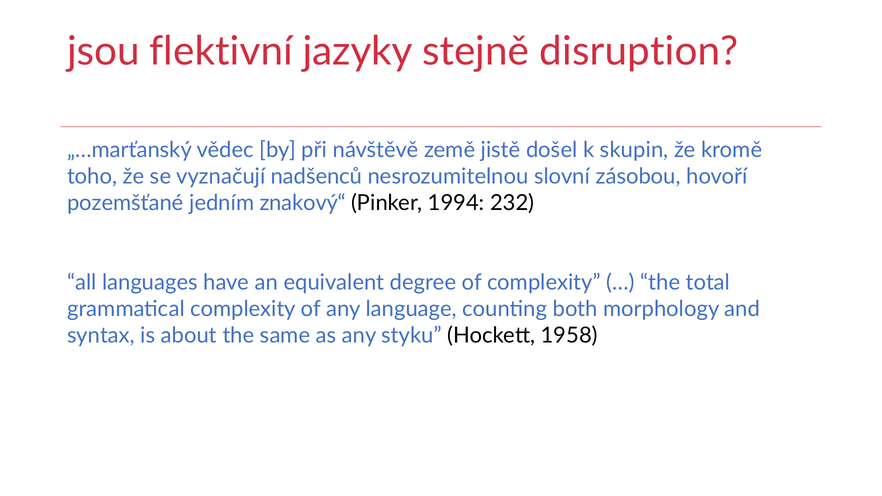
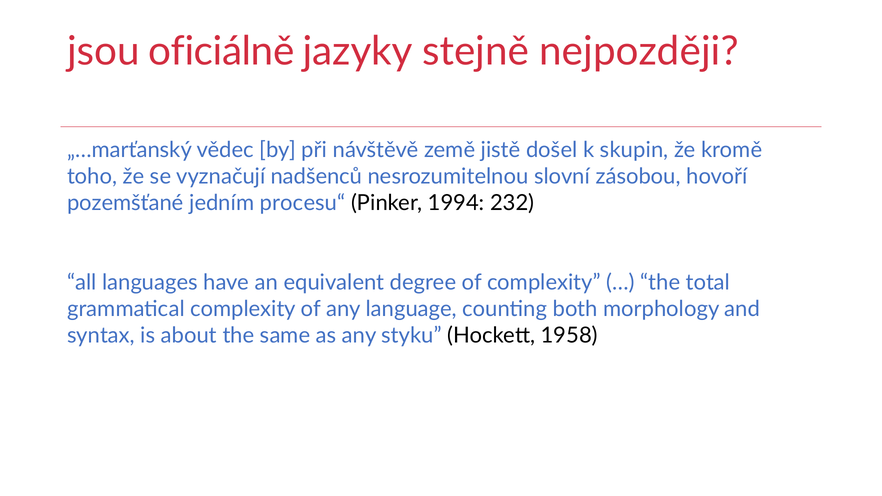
flektivní: flektivní -> oficiálně (221, 51)
disruption: disruption -> nejpozději (639, 51)
znakový“: znakový“ -> procesu“ (303, 203)
